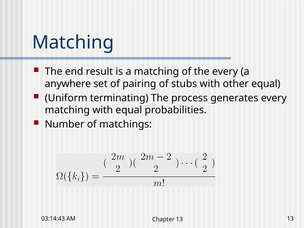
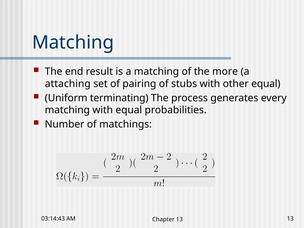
the every: every -> more (225, 72)
anywhere: anywhere -> attaching (68, 84)
